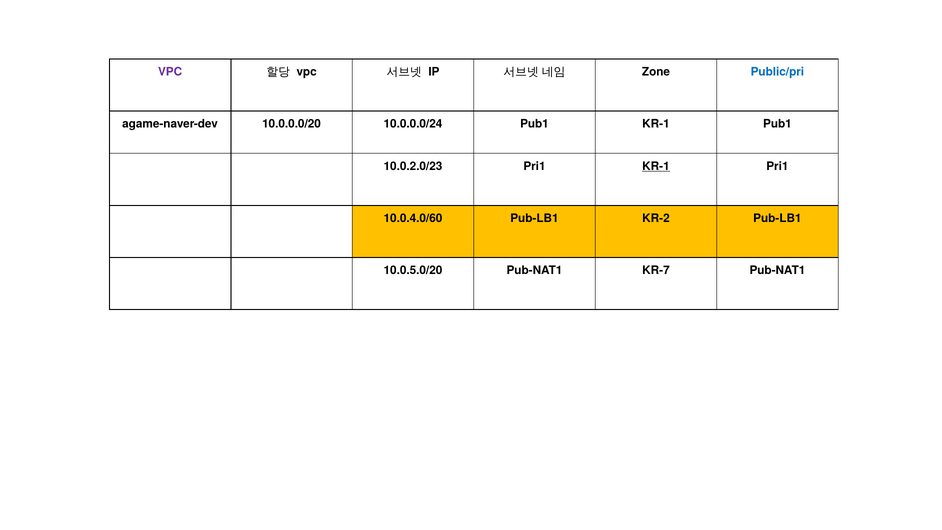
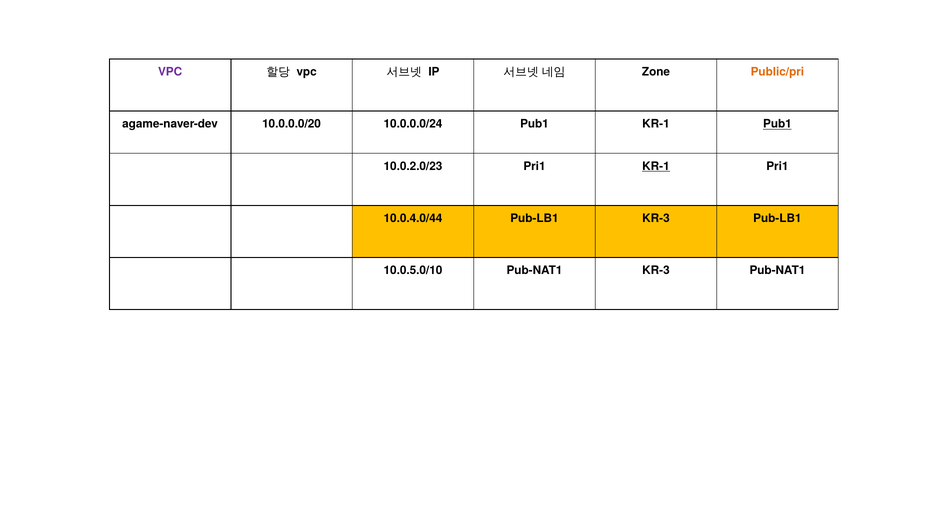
Public/pri colour: blue -> orange (777, 72)
Pub1 underline: none -> present (777, 124)
10.0.4.0/60: 10.0.4.0/60 -> 10.0.4.0/44 (413, 218)
Pub-LB1 KR-2: KR-2 -> KR-3 (656, 218)
10.0.5.0/20: 10.0.5.0/20 -> 10.0.5.0/10 (413, 270)
Pub-NAT1 KR-7: KR-7 -> KR-3 (656, 270)
